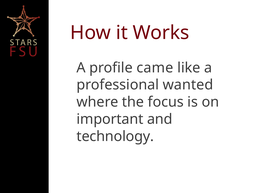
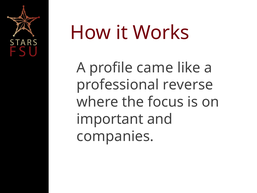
wanted: wanted -> reverse (188, 85)
technology: technology -> companies (115, 136)
